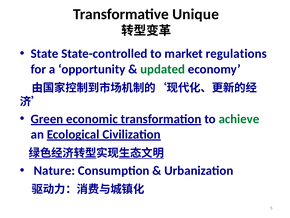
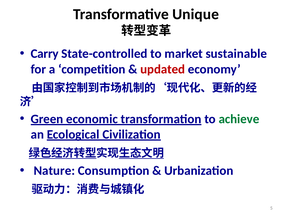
State: State -> Carry (45, 54)
regulations: regulations -> sustainable (236, 54)
opportunity: opportunity -> competition (92, 69)
updated colour: green -> red (163, 69)
